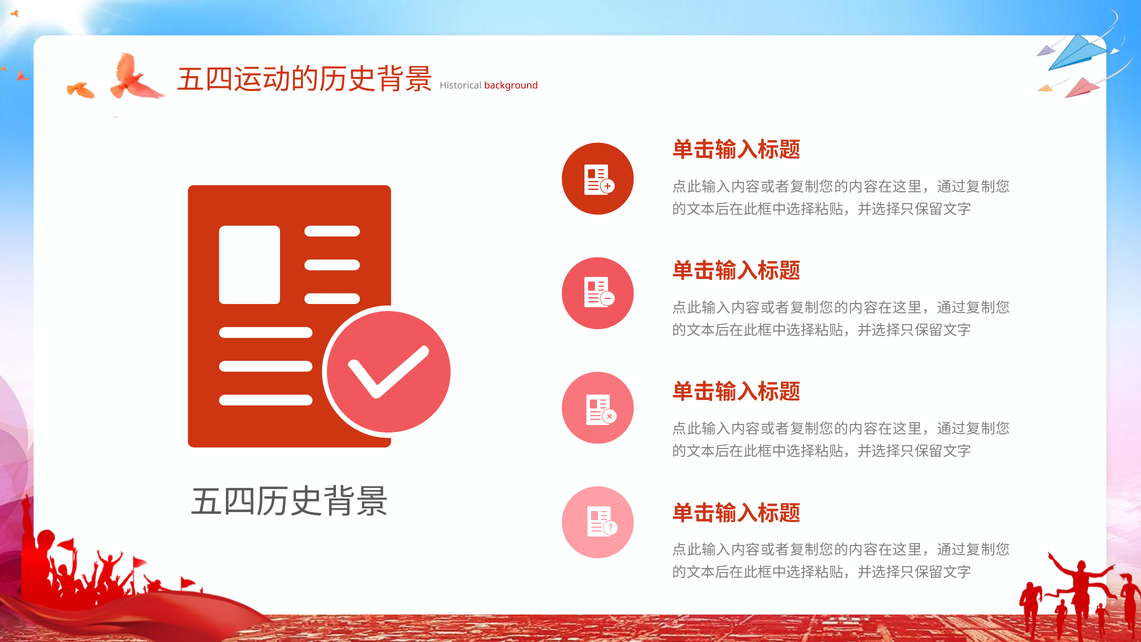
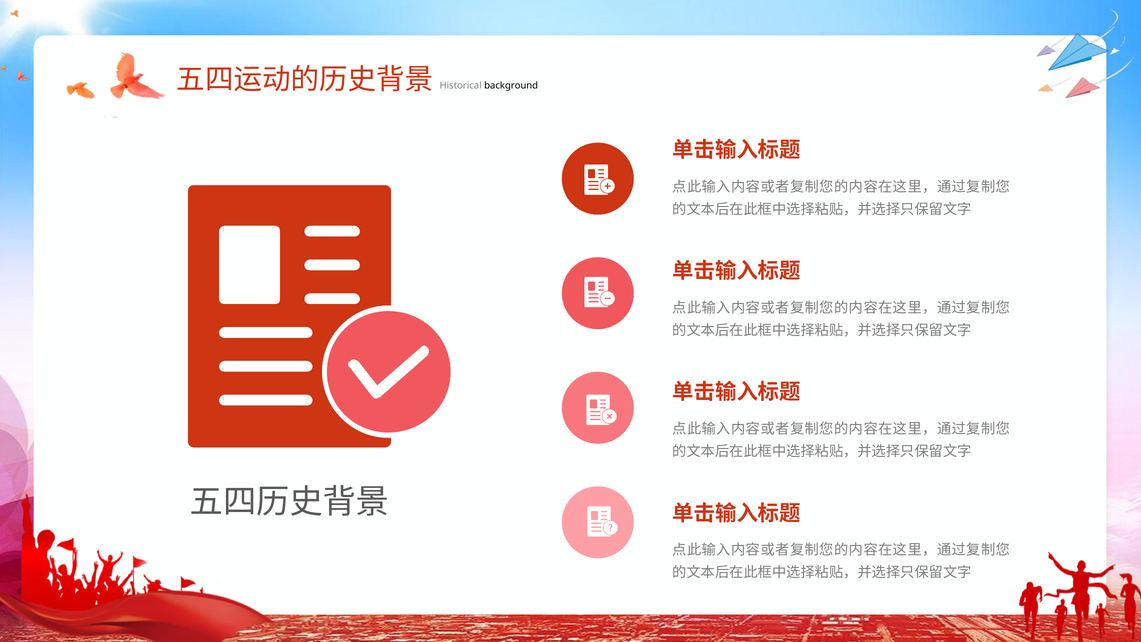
background colour: red -> black (511, 86)
